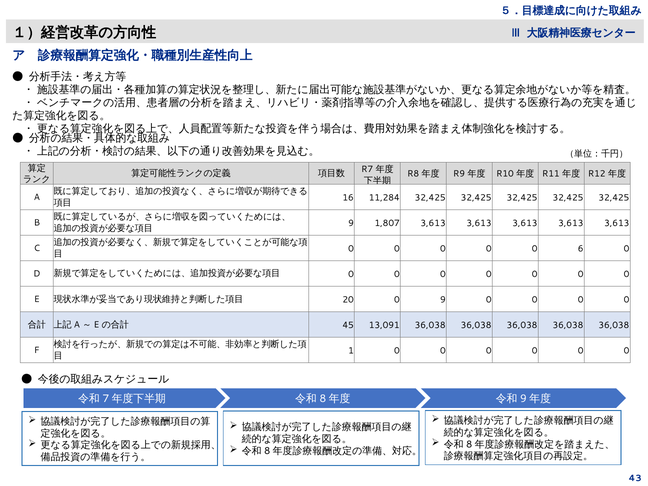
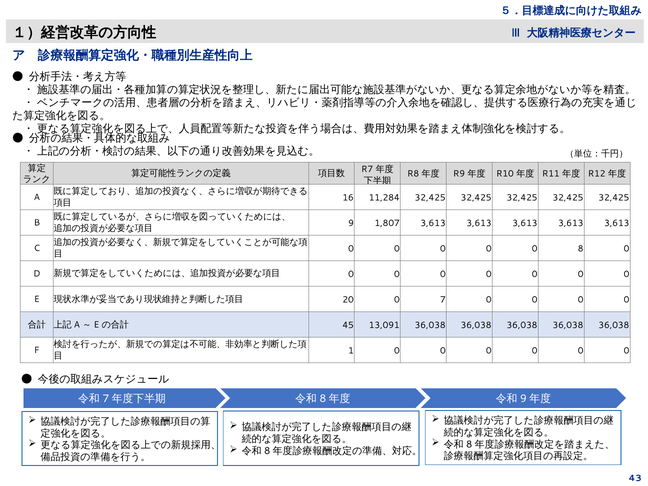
6: 6 -> 8 (581, 249)
0 9: 9 -> 7 (443, 300)
